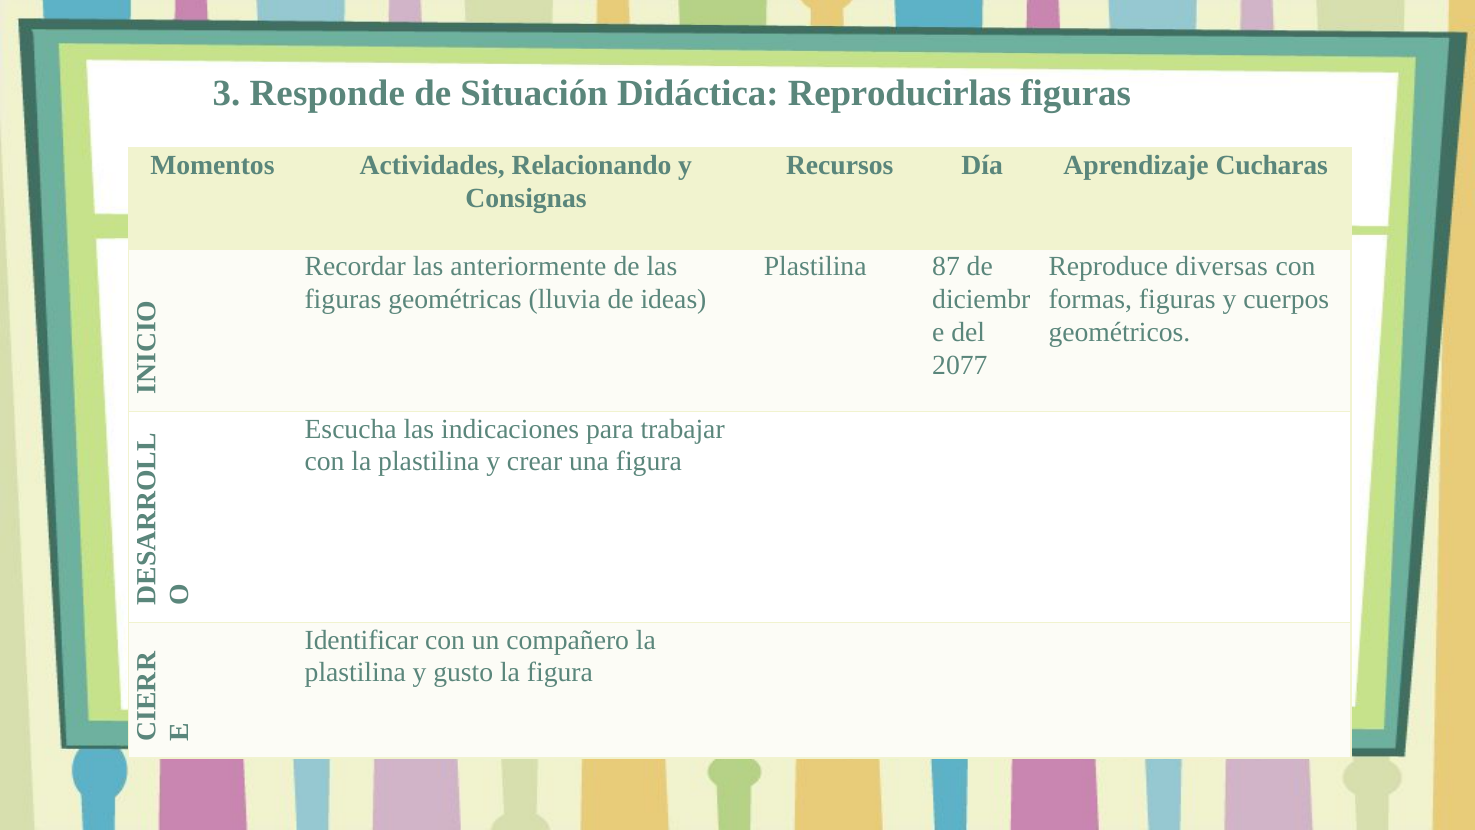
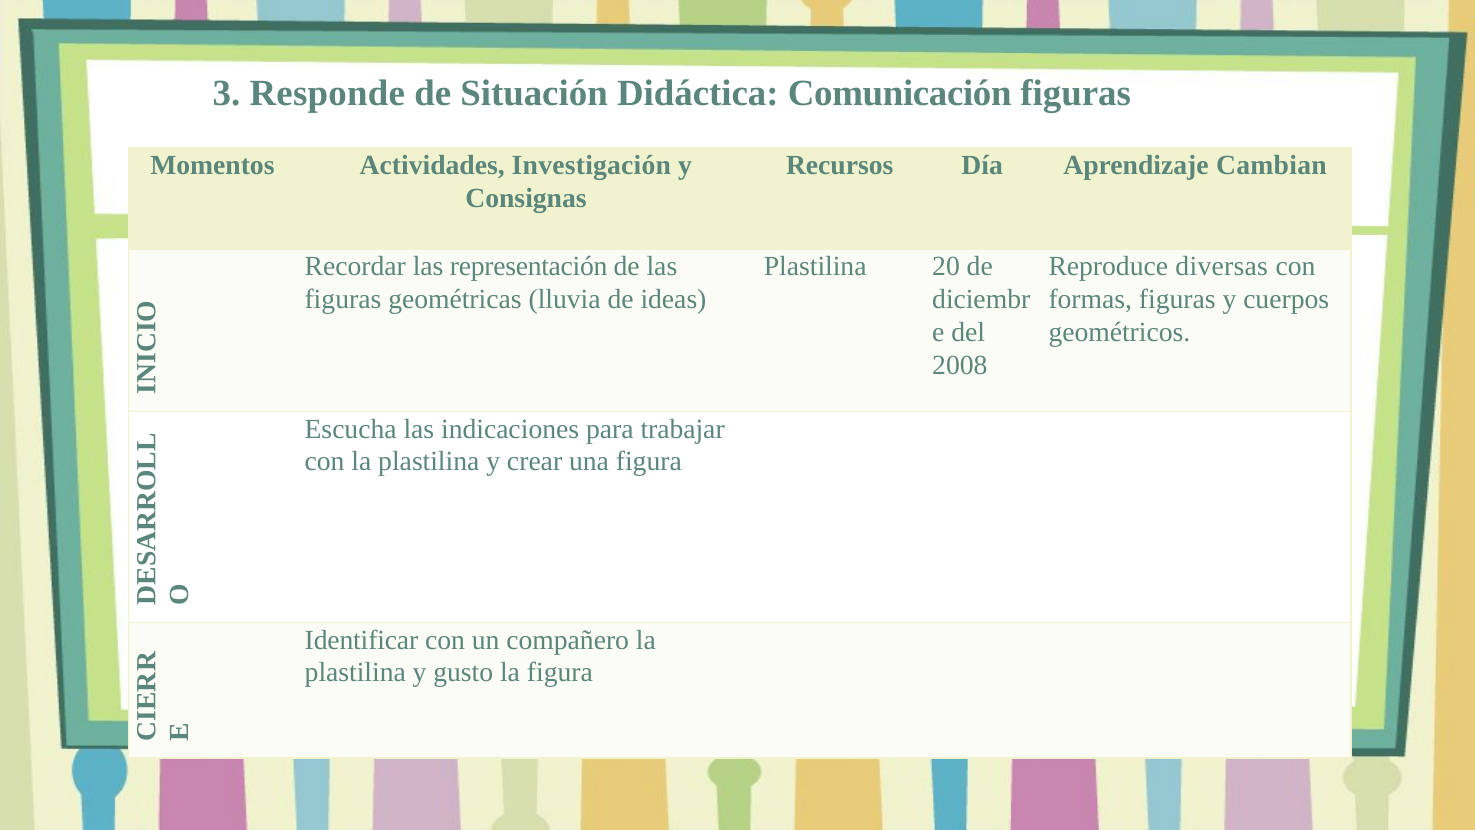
Reproducirlas: Reproducirlas -> Comunicación (900, 93)
Relacionando: Relacionando -> Investigación (591, 166)
Cucharas: Cucharas -> Cambian (1271, 166)
anteriormente: anteriormente -> representación (529, 267)
87: 87 -> 20 (946, 267)
2077: 2077 -> 2008 (960, 365)
